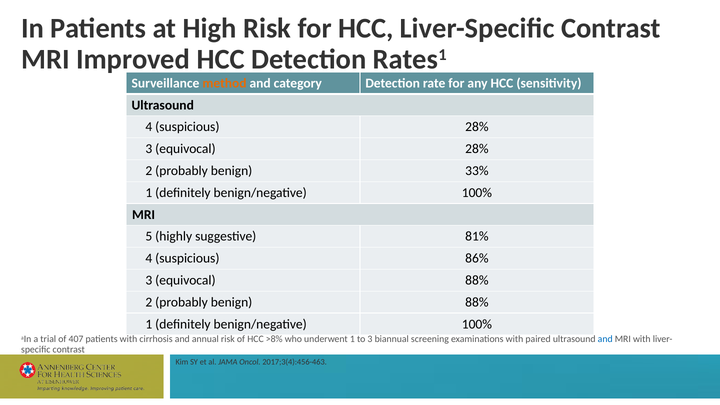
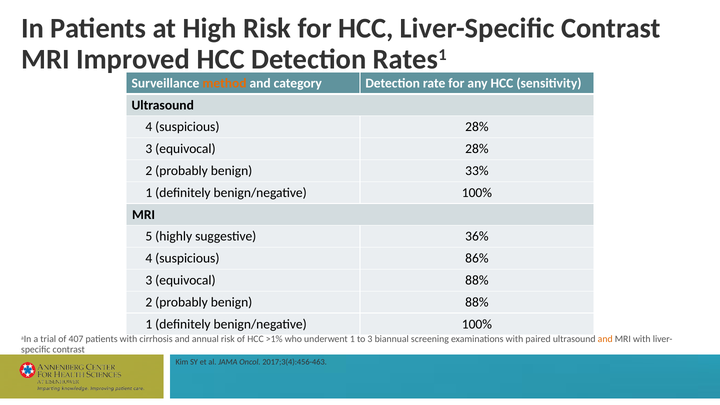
81%: 81% -> 36% (477, 237)
>8%: >8% -> >1% (274, 339)
and colour: blue -> orange (605, 339)
